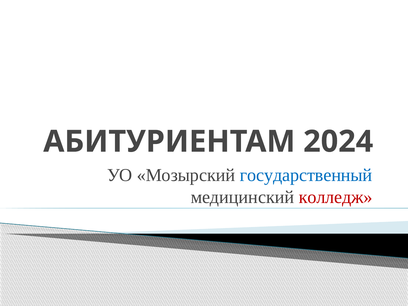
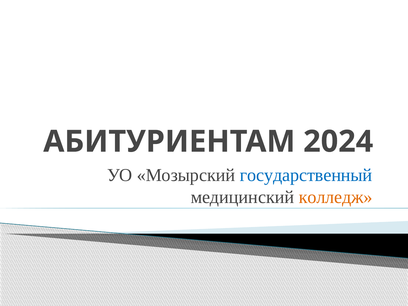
колледж colour: red -> orange (336, 197)
